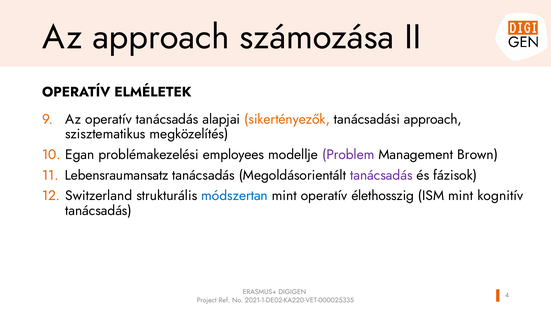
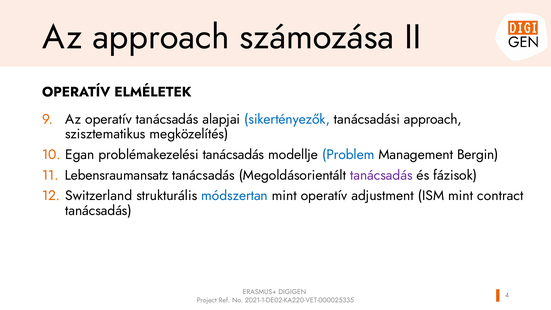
sikertényezők colour: orange -> blue (287, 119)
problémakezelési employees: employees -> tanácsadás (233, 155)
Problem colour: purple -> blue (348, 155)
Brown: Brown -> Bergin (478, 155)
élethosszig: élethosszig -> adjustment (383, 196)
kognitív: kognitív -> contract (500, 196)
